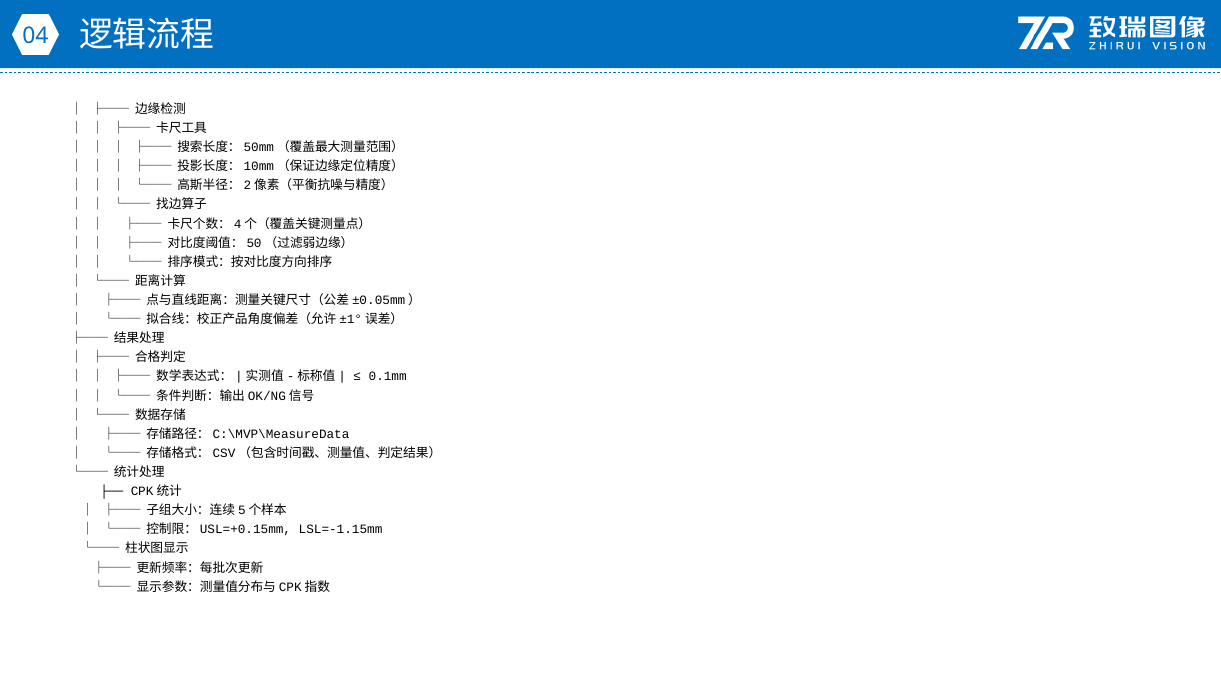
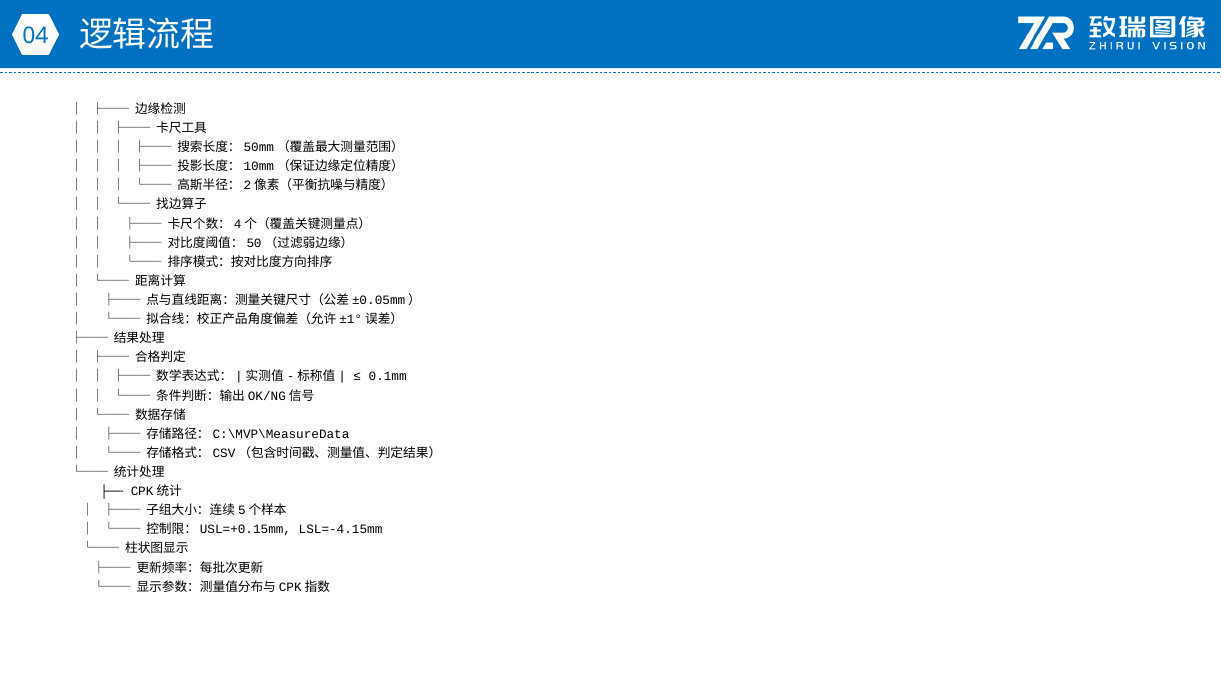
LSL=-1.15mm: LSL=-1.15mm -> LSL=-4.15mm (341, 530)
